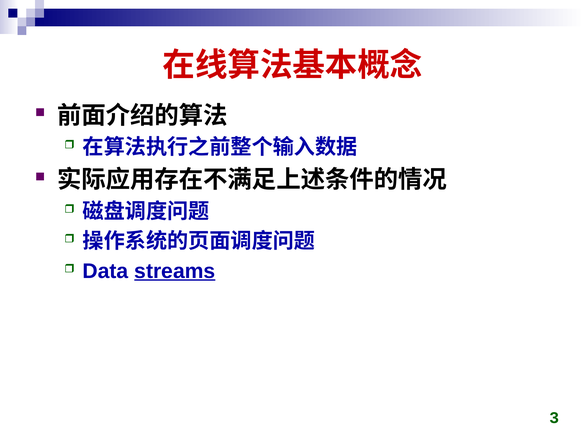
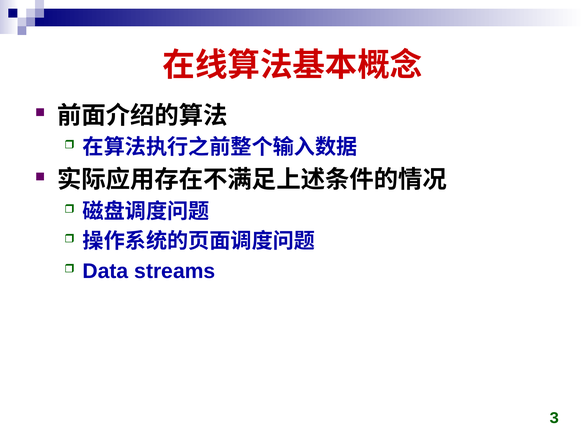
streams underline: present -> none (175, 271)
